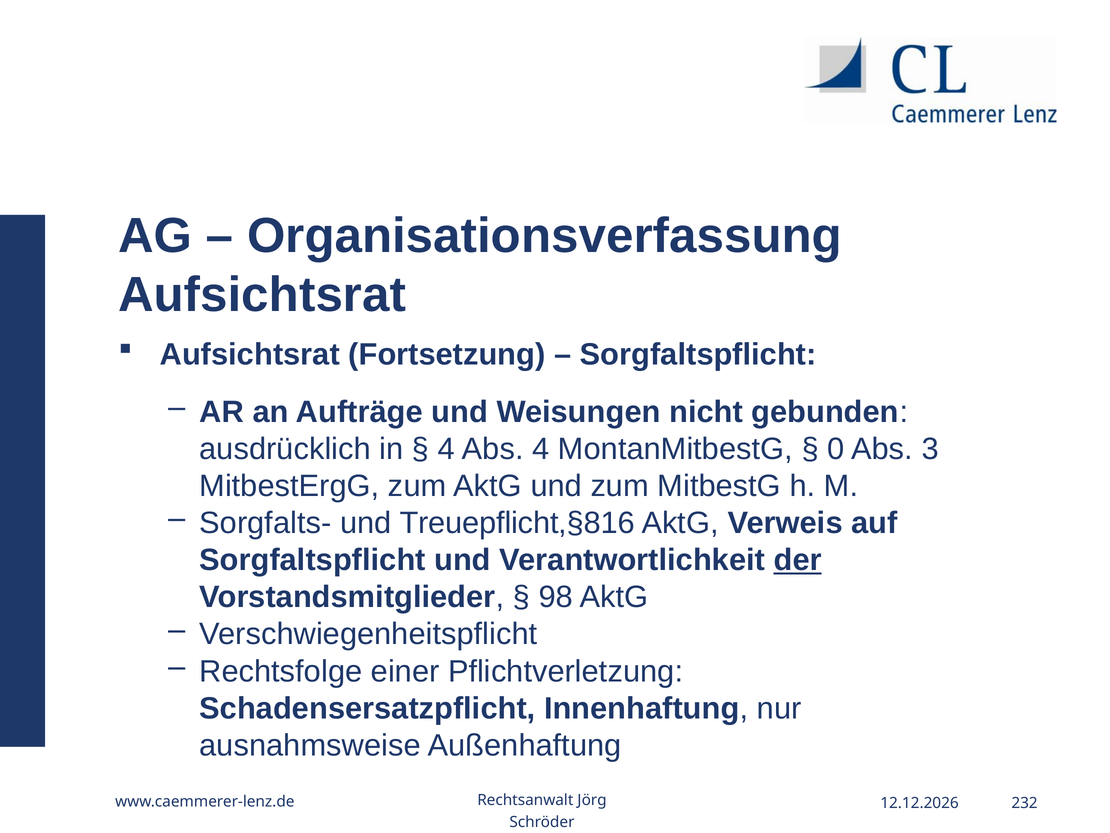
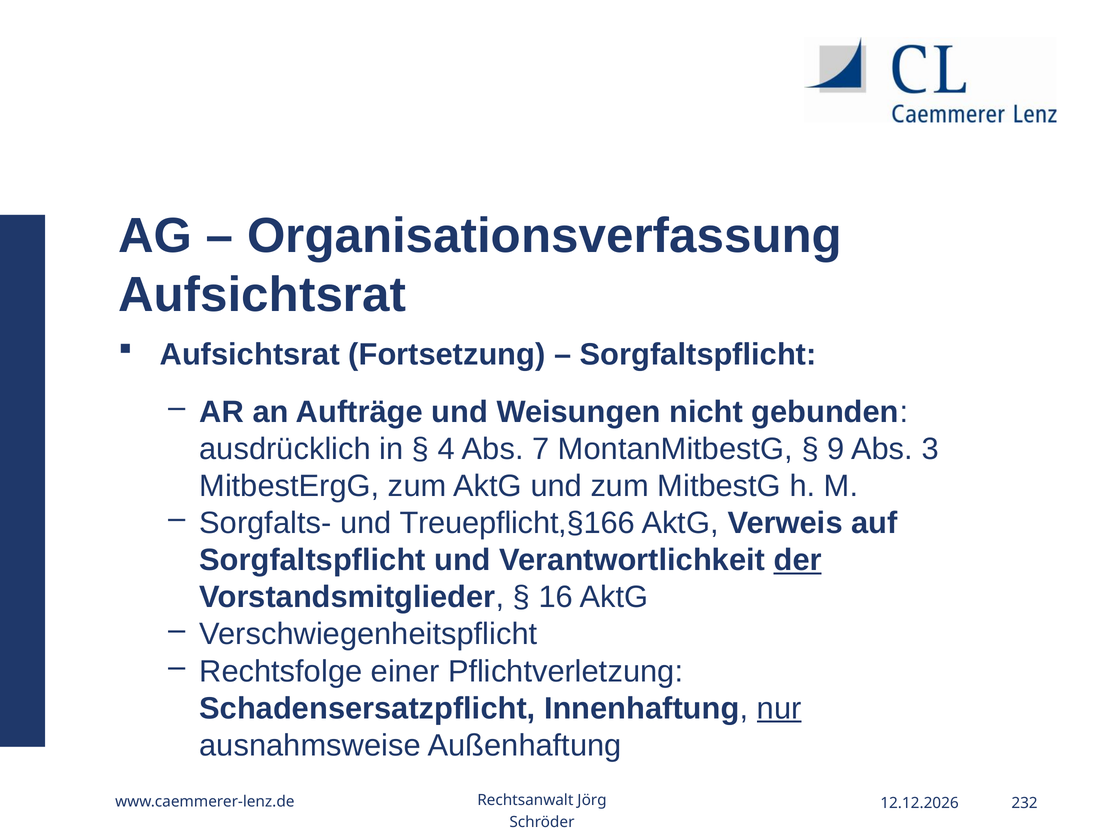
Abs 4: 4 -> 7 (541, 449)
0: 0 -> 9 (836, 449)
Treuepflicht,§816: Treuepflicht,§816 -> Treuepflicht,§166 (517, 523)
98: 98 -> 16 (556, 597)
nur underline: none -> present (779, 708)
